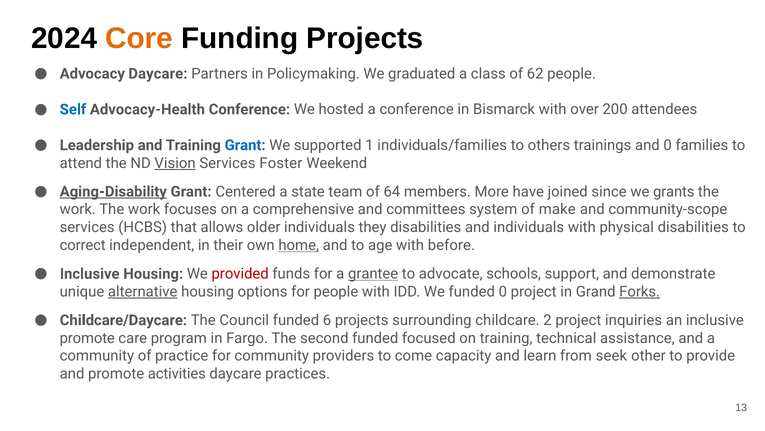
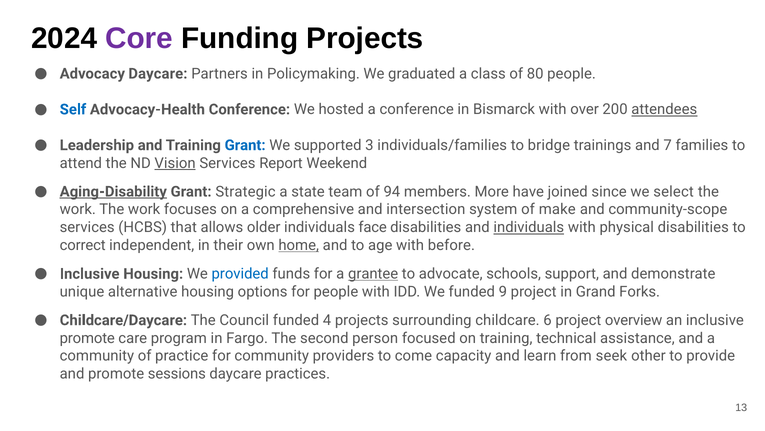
Core colour: orange -> purple (139, 39)
62: 62 -> 80 (535, 74)
attendees underline: none -> present (664, 109)
1: 1 -> 3 (369, 145)
others: others -> bridge (549, 145)
and 0: 0 -> 7 (668, 145)
Foster: Foster -> Report (281, 163)
Centered: Centered -> Strategic (245, 191)
64: 64 -> 94 (392, 191)
grants: grants -> select (674, 191)
committees: committees -> intersection (426, 209)
they: they -> face (373, 227)
individuals underline: none -> present (529, 227)
provided colour: red -> blue (240, 273)
alternative underline: present -> none (143, 291)
funded 0: 0 -> 9 (503, 291)
Forks underline: present -> none (640, 291)
6: 6 -> 4 (327, 320)
2: 2 -> 6 (548, 320)
inquiries: inquiries -> overview (634, 320)
second funded: funded -> person (375, 338)
activities: activities -> sessions (177, 373)
